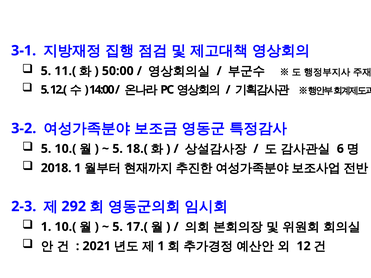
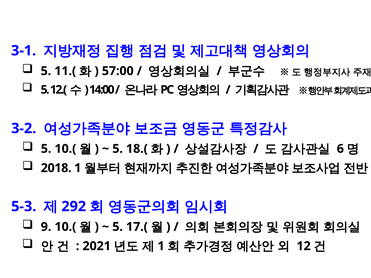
50:00: 50:00 -> 57:00 (118, 71)
2-3: 2-3 -> 5-3 (24, 207)
1: 1 -> 9 (46, 227)
